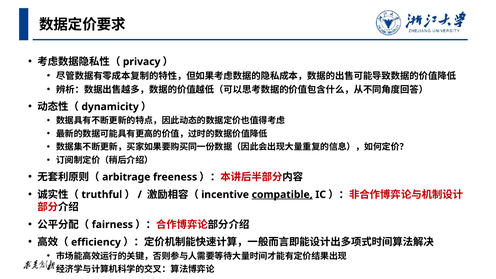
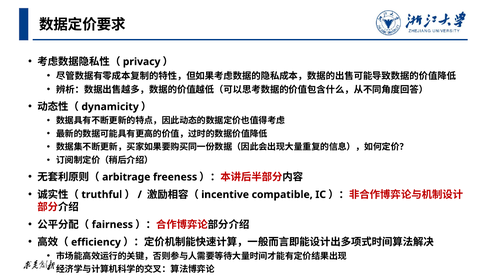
compatible underline: present -> none (282, 195)
